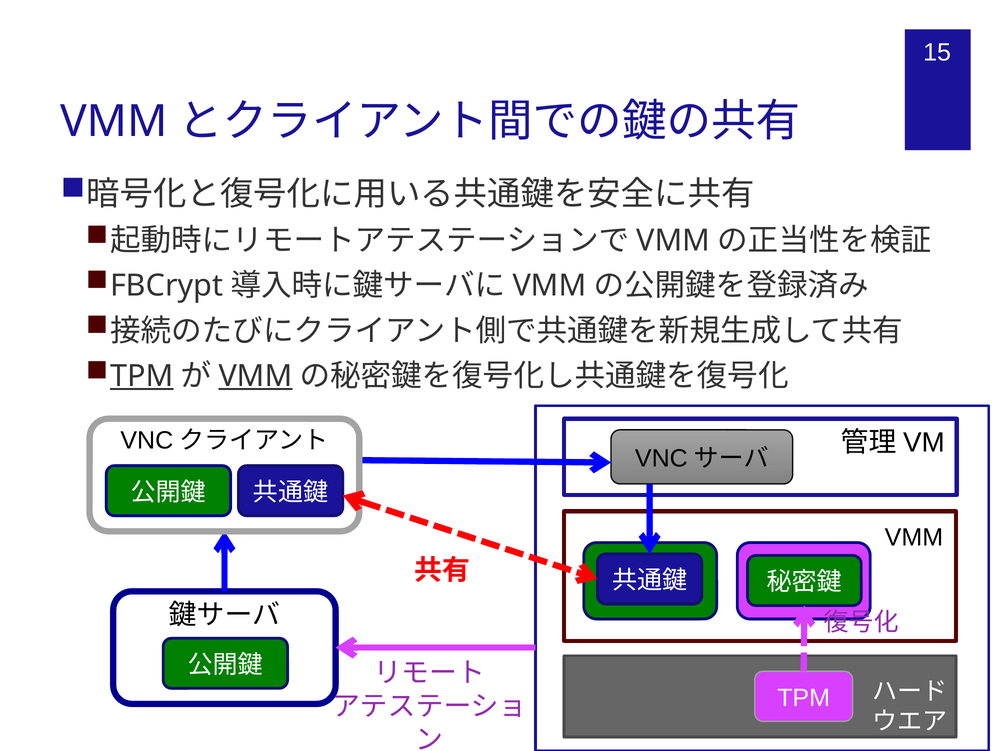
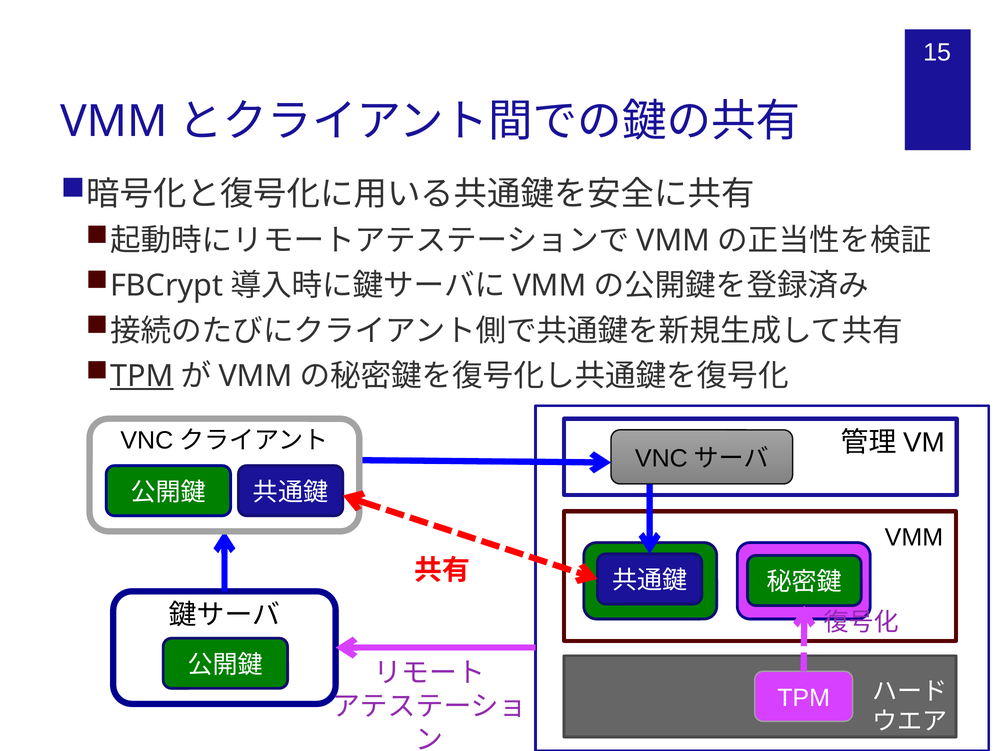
VMM underline: present -> none (255, 376)
